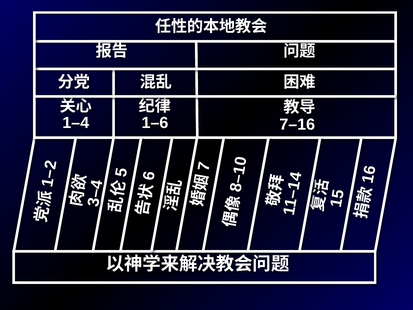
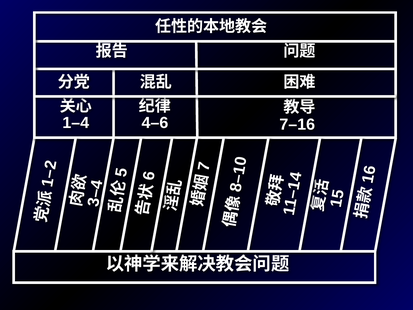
1–6: 1–6 -> 4–6 (155, 123)
